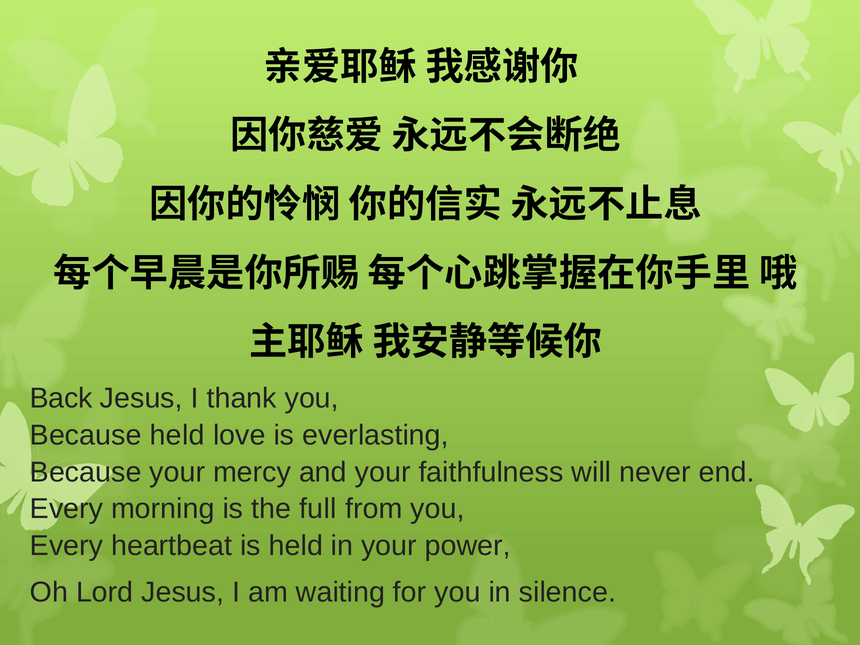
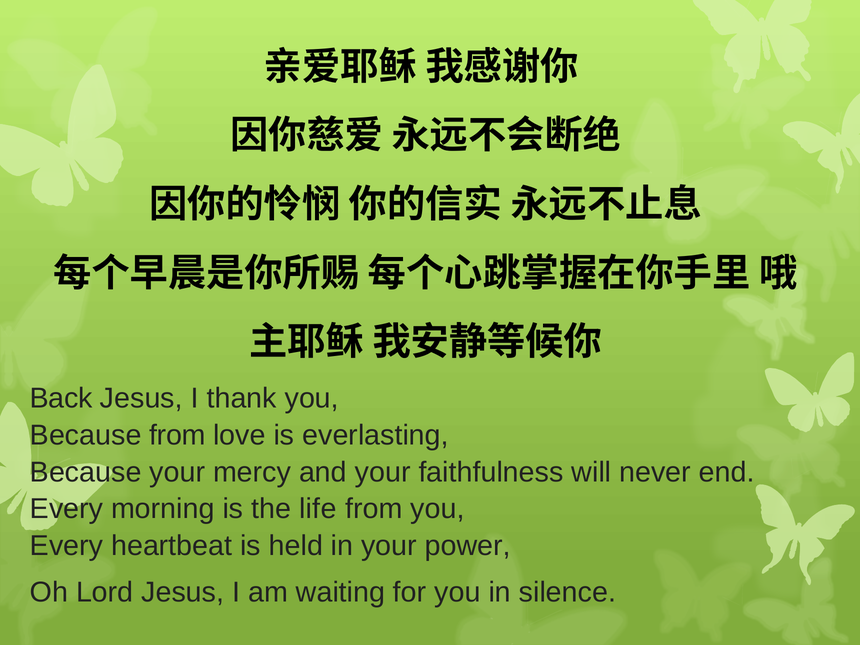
Because held: held -> from (177, 435)
full: full -> life (318, 509)
